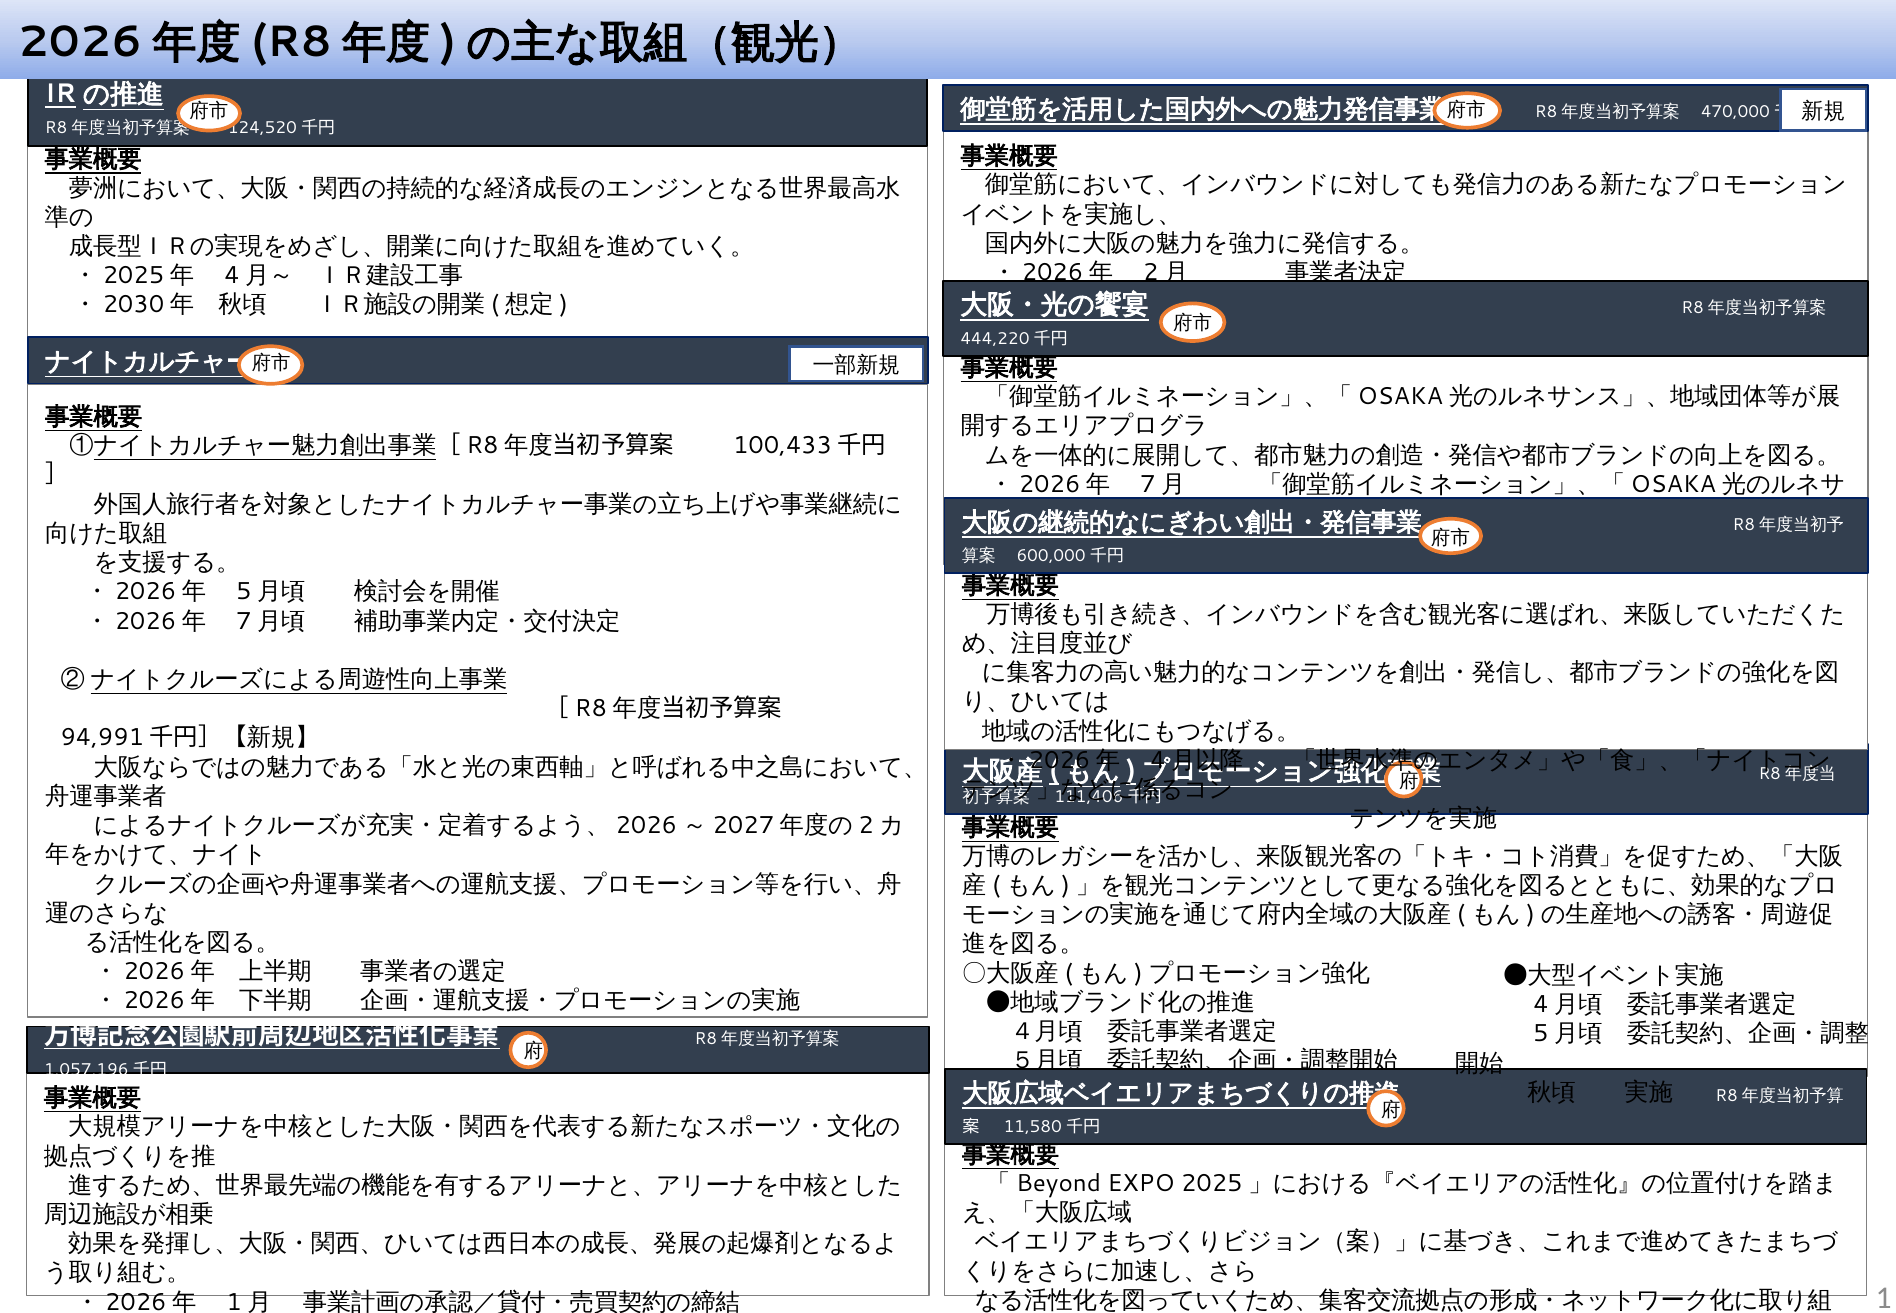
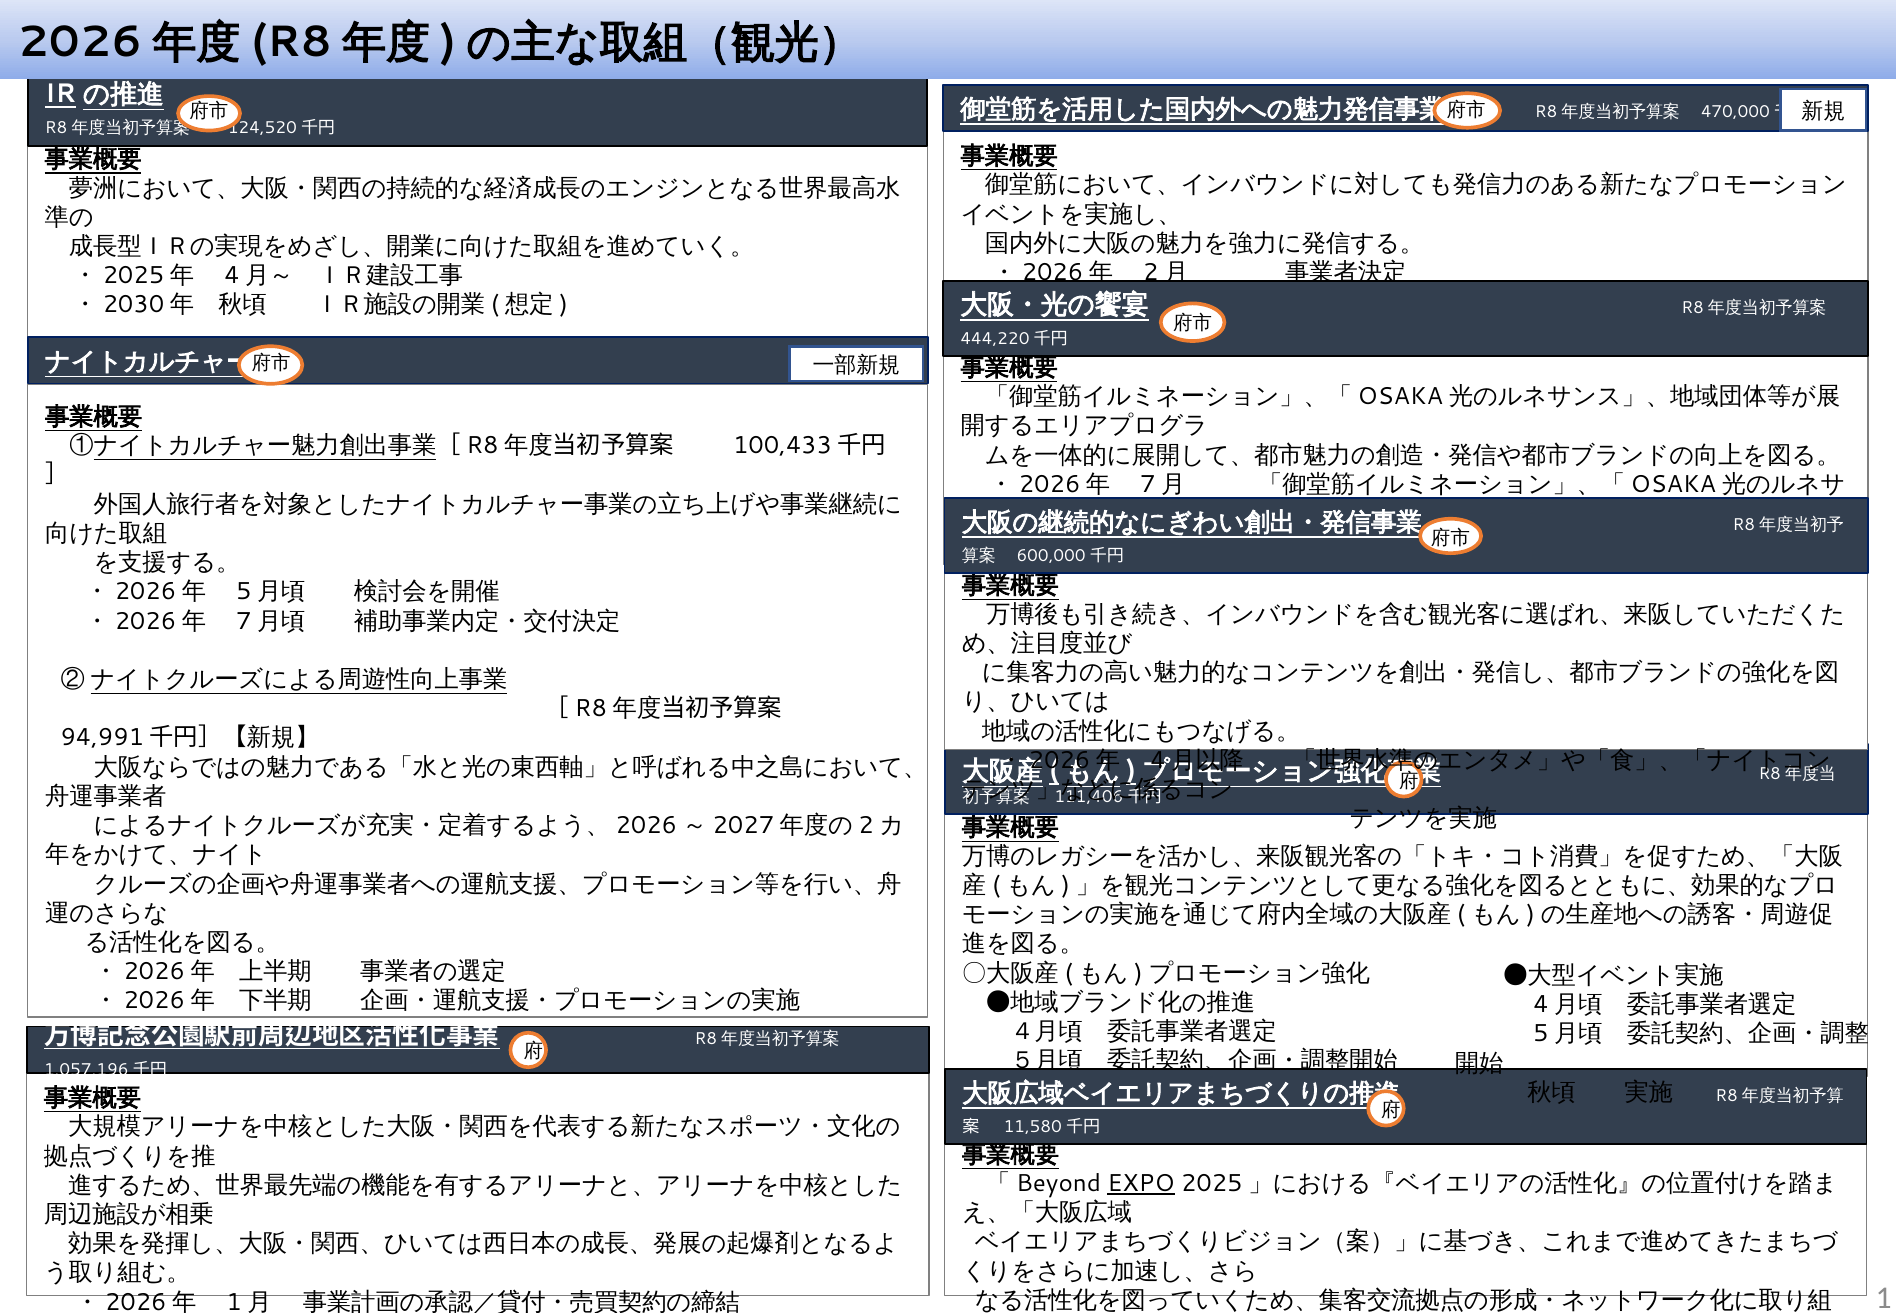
EXPO underline: none -> present (1141, 1183)
